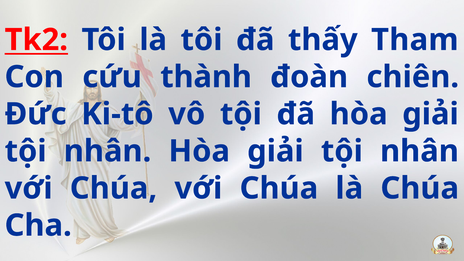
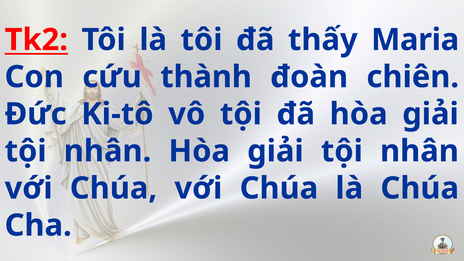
Tham: Tham -> Maria (415, 40)
